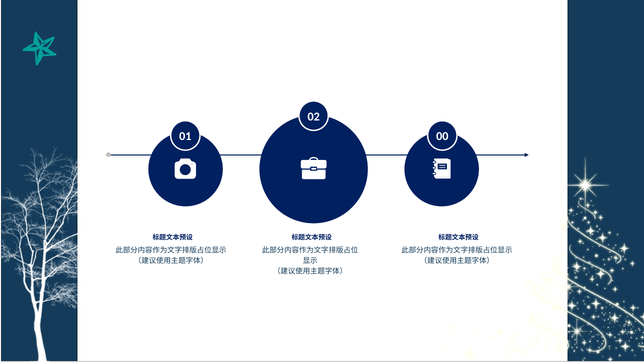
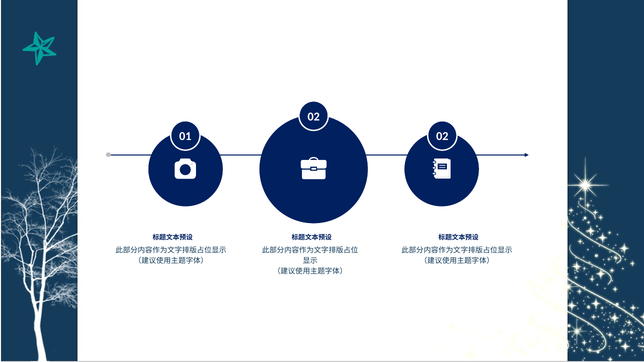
01 00: 00 -> 02 (442, 136)
